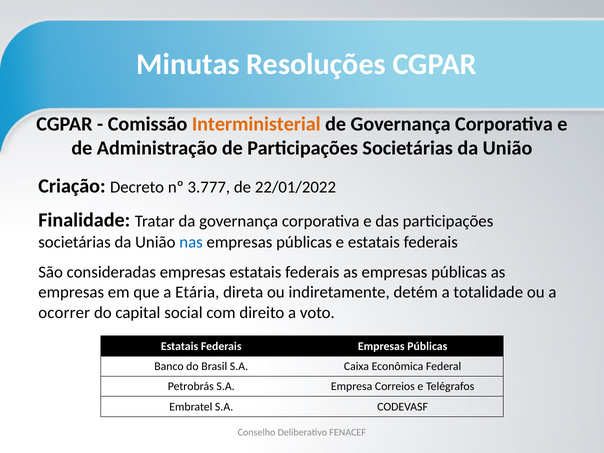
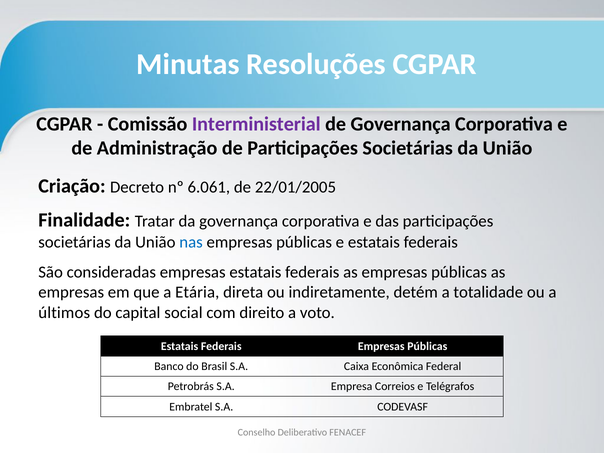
Interministerial colour: orange -> purple (256, 124)
3.777: 3.777 -> 6.061 (209, 187)
22/01/2022: 22/01/2022 -> 22/01/2005 (295, 187)
ocorrer: ocorrer -> últimos (64, 313)
